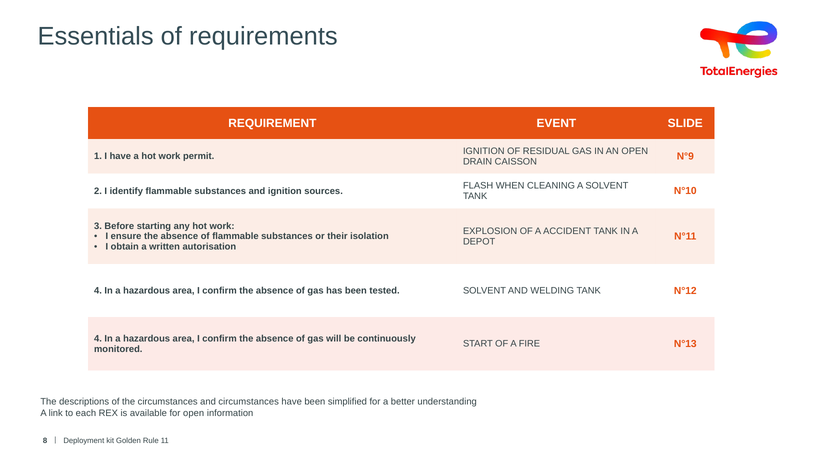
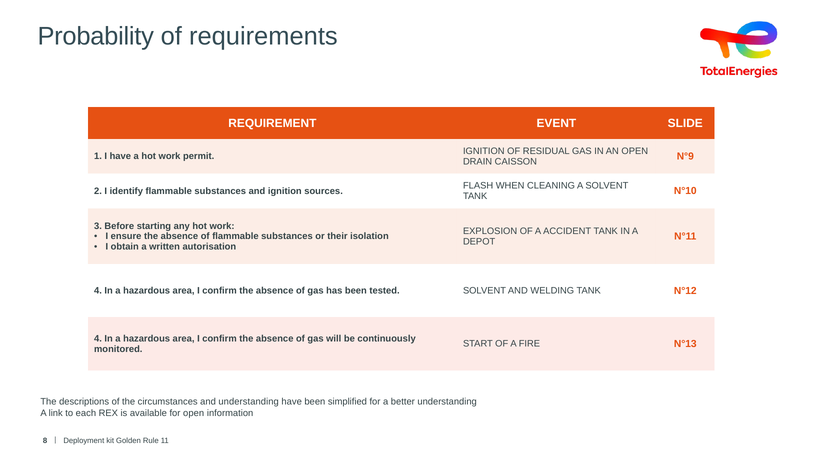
Essentials: Essentials -> Probability (96, 36)
and circumstances: circumstances -> understanding (249, 402)
